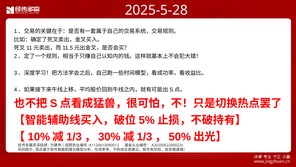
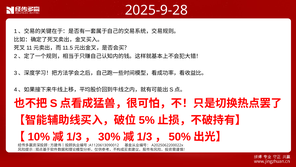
2025-5-28: 2025-5-28 -> 2025-9-28 (156, 10)
